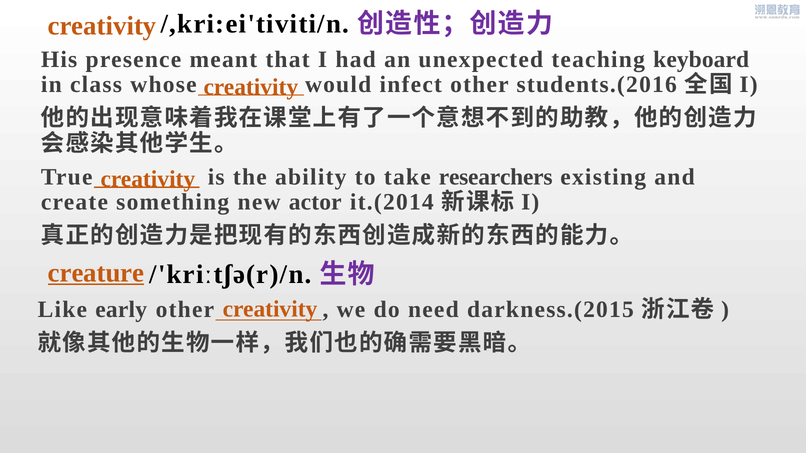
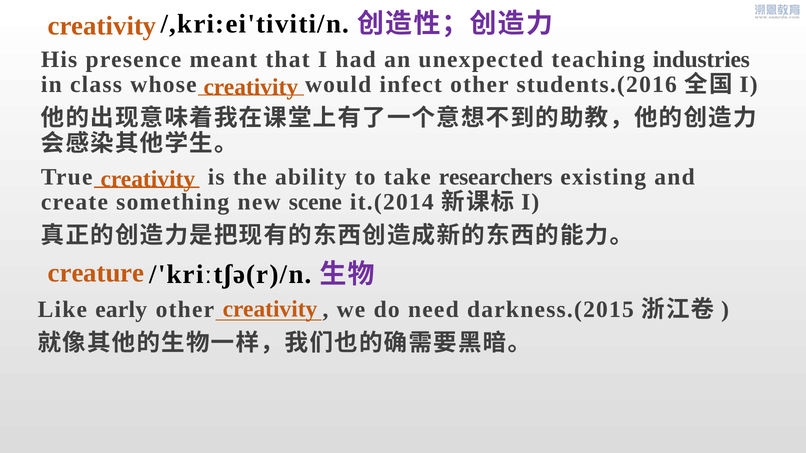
keyboard: keyboard -> industries (701, 59)
actor: actor -> scene (315, 202)
creature underline: present -> none (96, 273)
